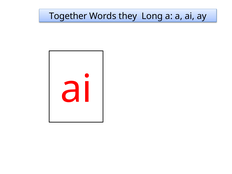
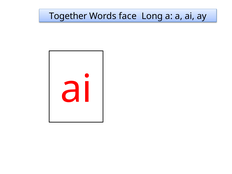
they: they -> face (128, 16)
